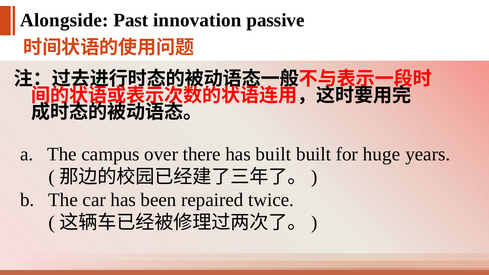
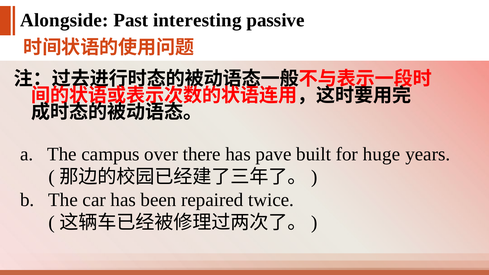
innovation: innovation -> interesting (197, 20)
has built: built -> pave (274, 154)
